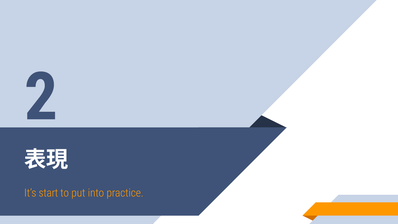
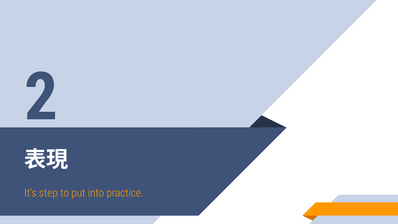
start: start -> step (48, 193)
